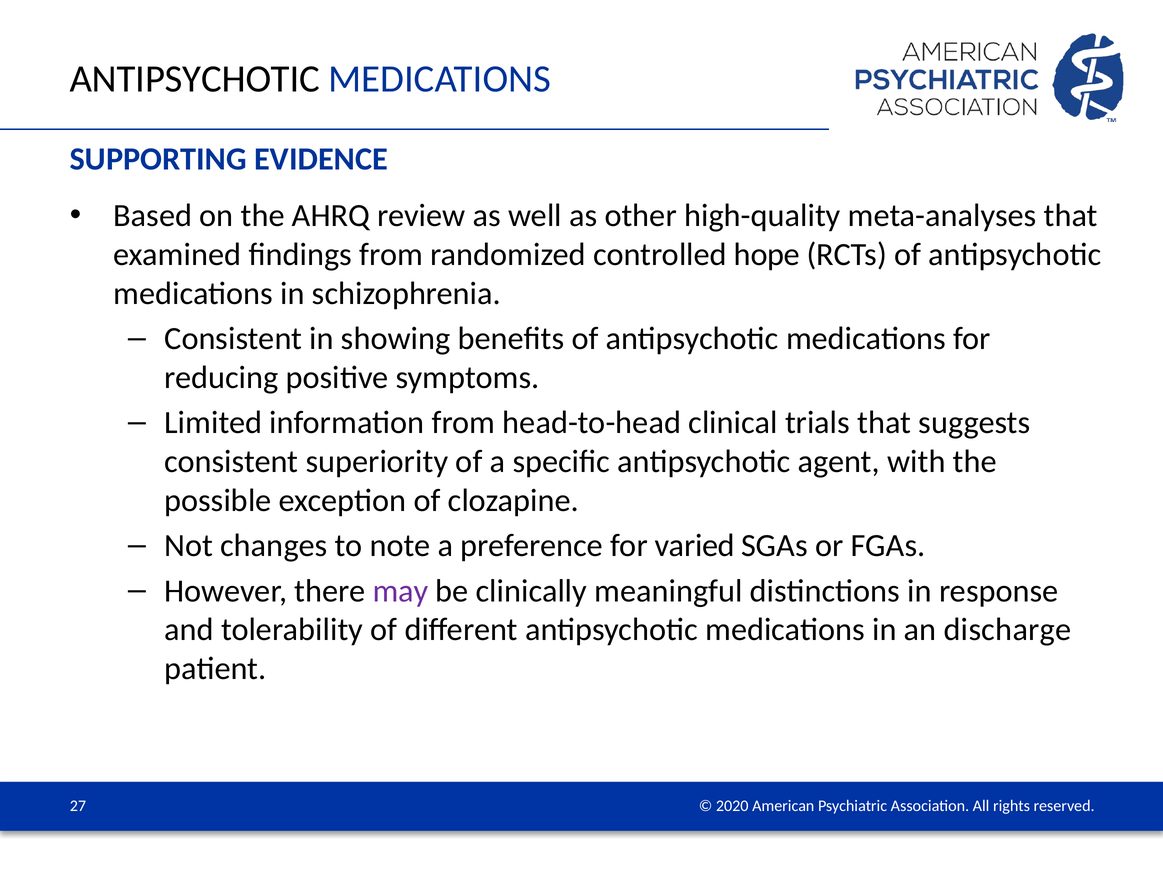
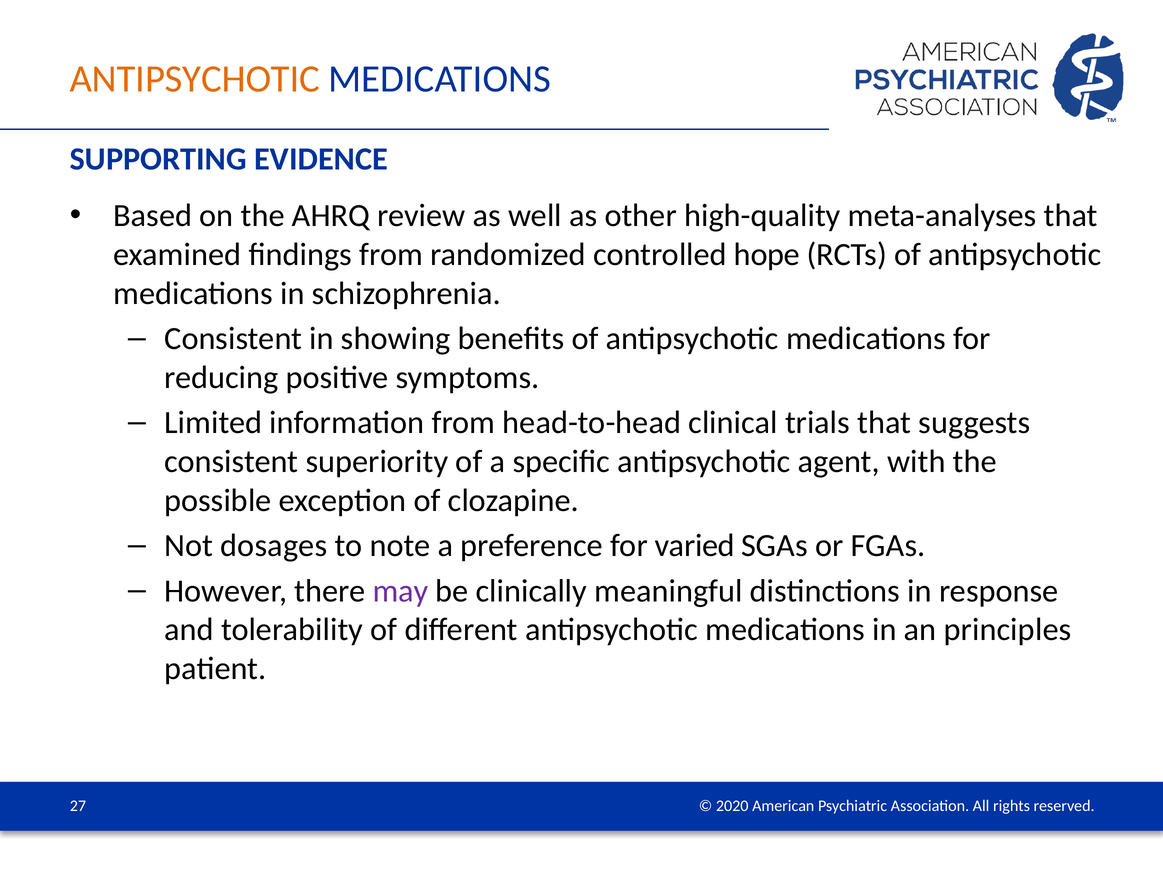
ANTIPSYCHOTIC colour: black -> orange (195, 79)
changes: changes -> dosages (274, 546)
discharge: discharge -> principles (1008, 630)
